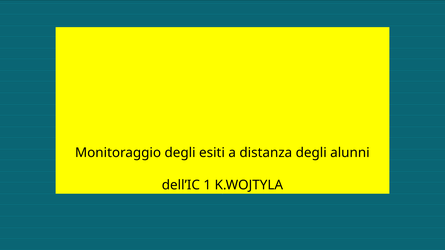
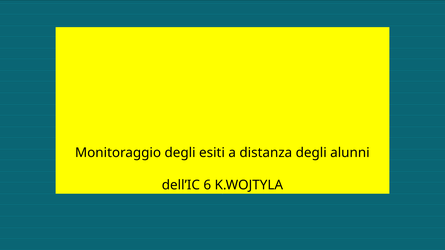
1: 1 -> 6 (207, 185)
